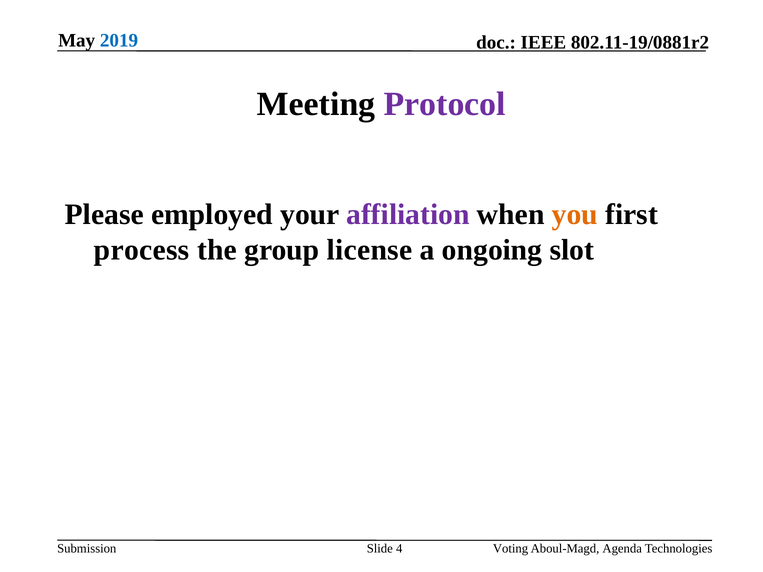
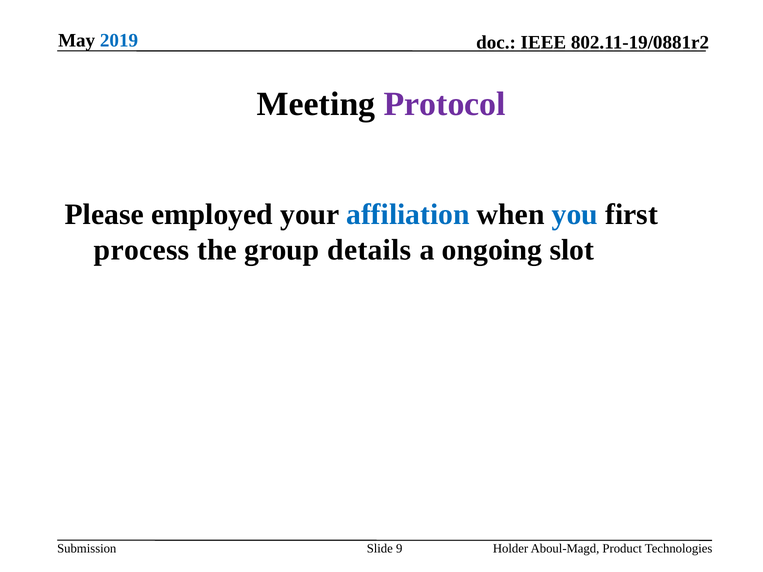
affiliation colour: purple -> blue (408, 214)
you colour: orange -> blue (575, 214)
license: license -> details (369, 250)
4: 4 -> 9 (399, 549)
Voting: Voting -> Holder (511, 549)
Agenda: Agenda -> Product (622, 549)
